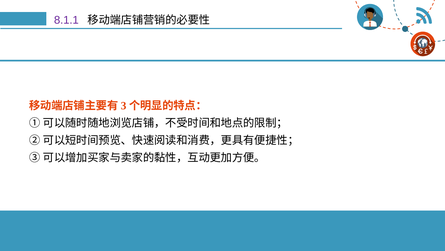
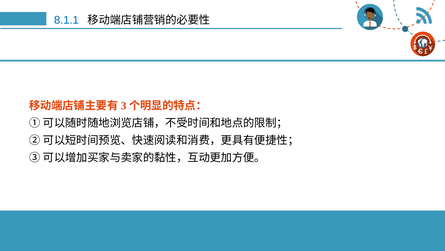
8.1.1 colour: purple -> blue (66, 20)
